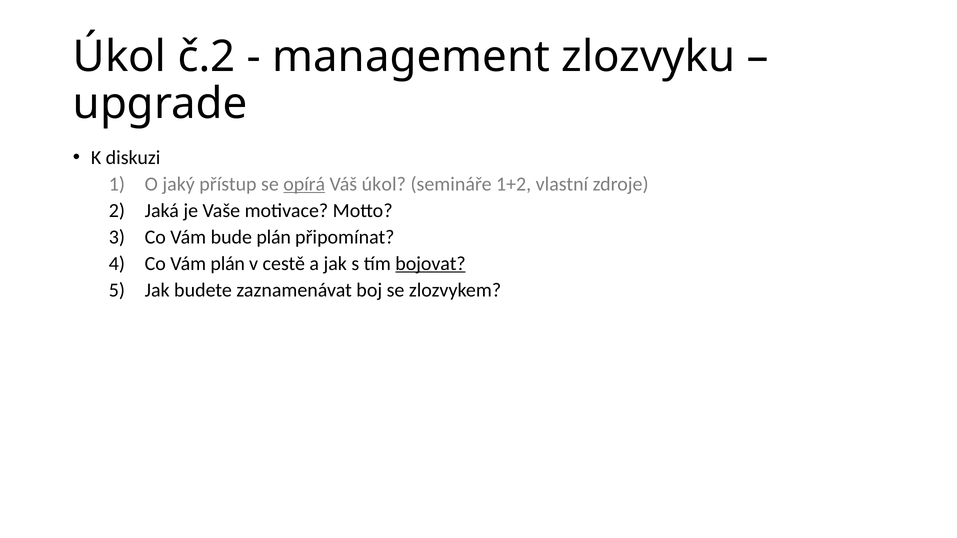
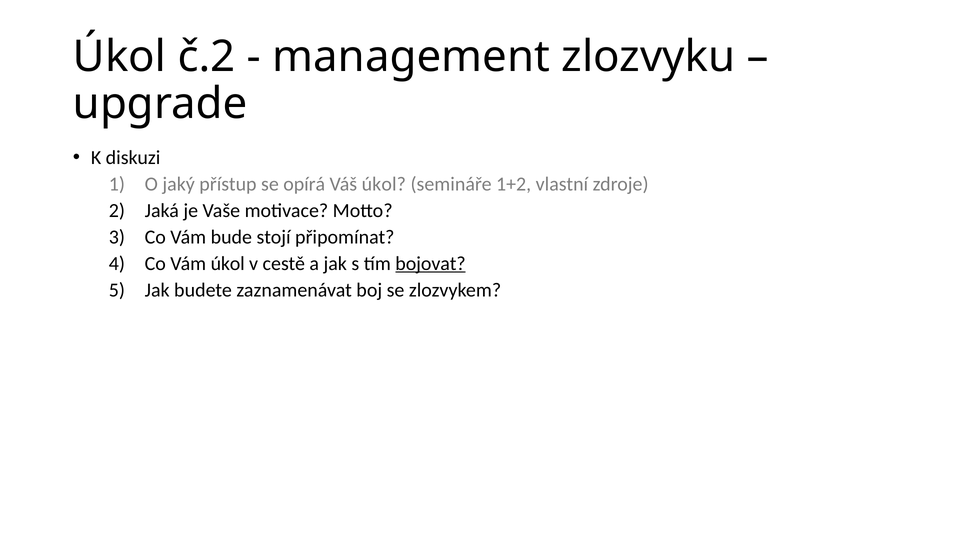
opírá underline: present -> none (304, 184)
bude plán: plán -> stojí (274, 237)
Vám plán: plán -> úkol (228, 264)
